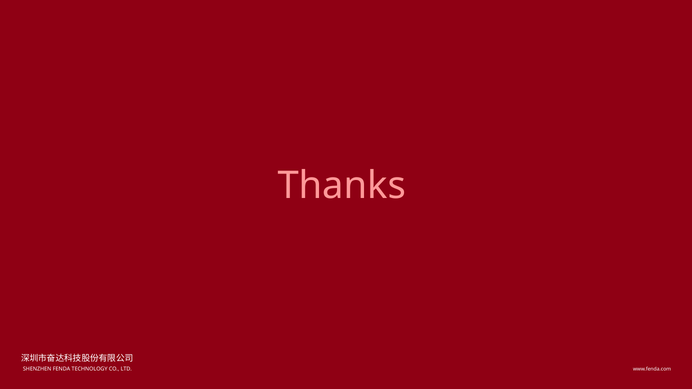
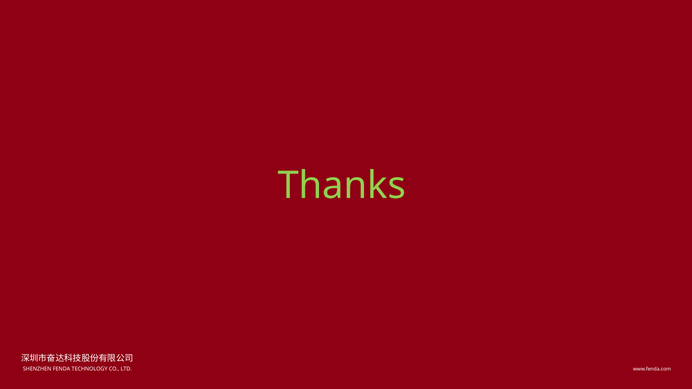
Thanks colour: pink -> light green (342, 186)
